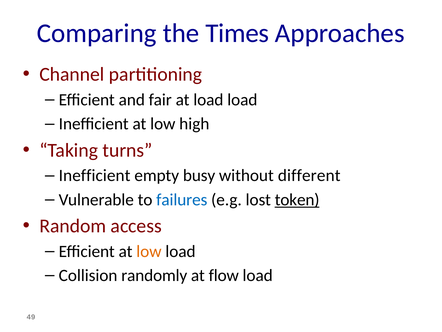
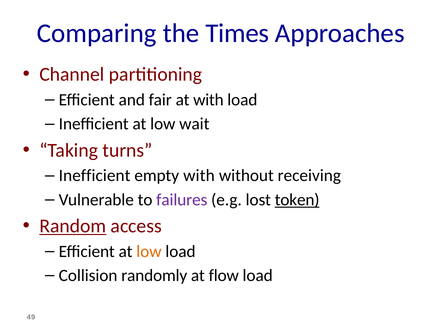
at load: load -> with (208, 100)
high: high -> wait (194, 124)
empty busy: busy -> with (199, 175)
different: different -> receiving (309, 175)
failures colour: blue -> purple (182, 199)
Random underline: none -> present (73, 226)
